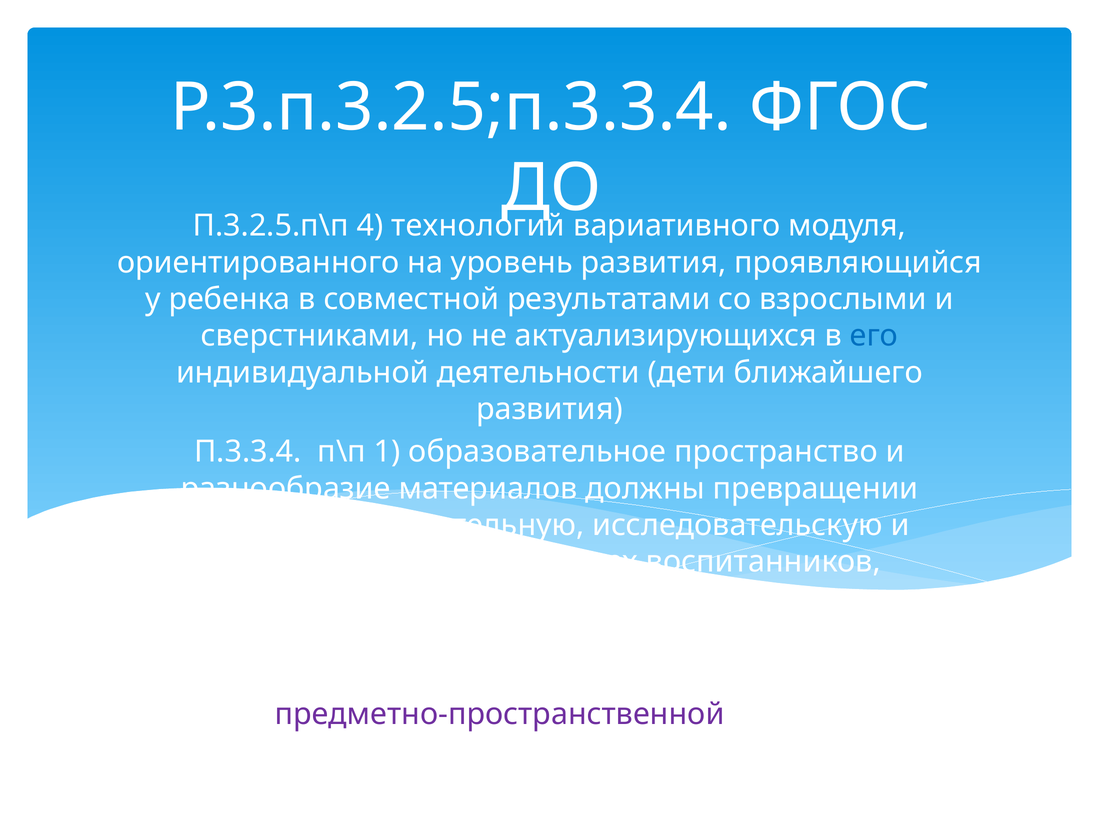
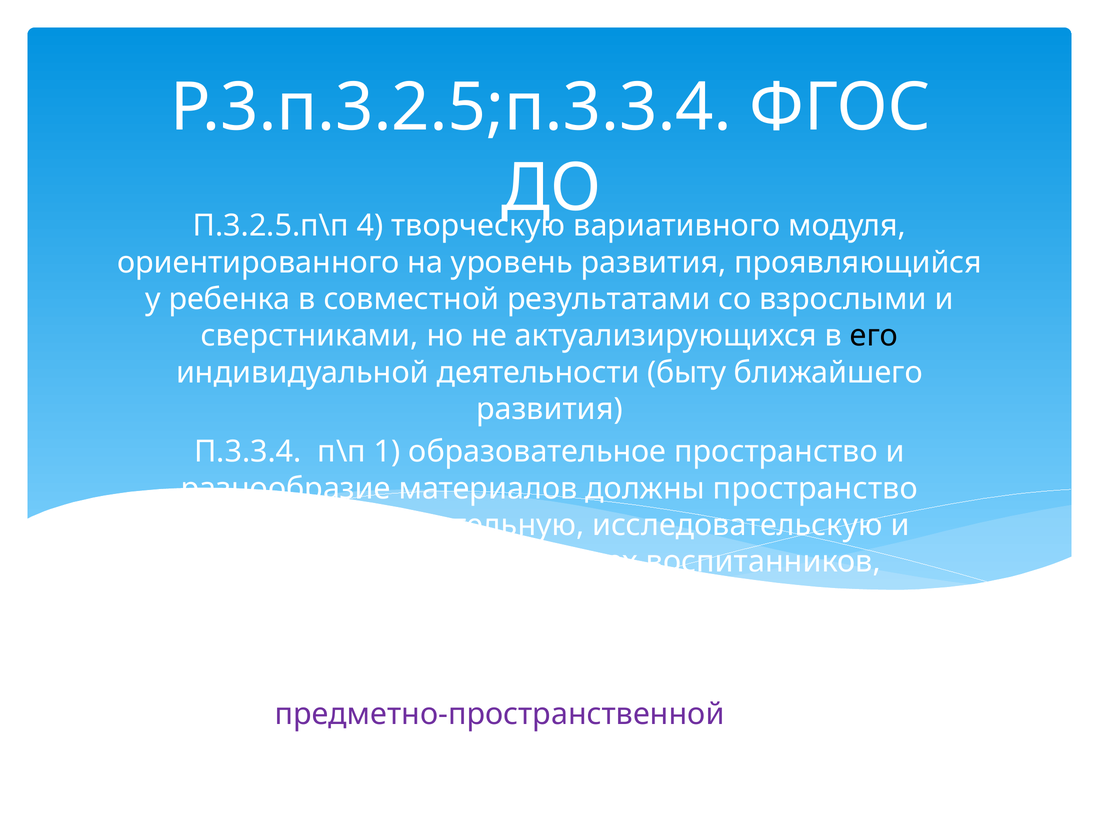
4 технологий: технологий -> творческую (478, 226)
его colour: blue -> black (874, 336)
дети: дети -> быту (687, 372)
должны превращении: превращении -> пространство (815, 488)
